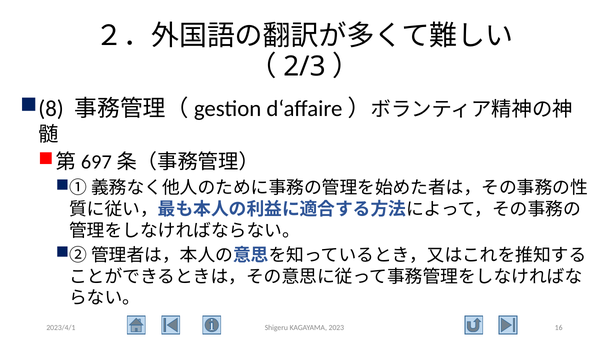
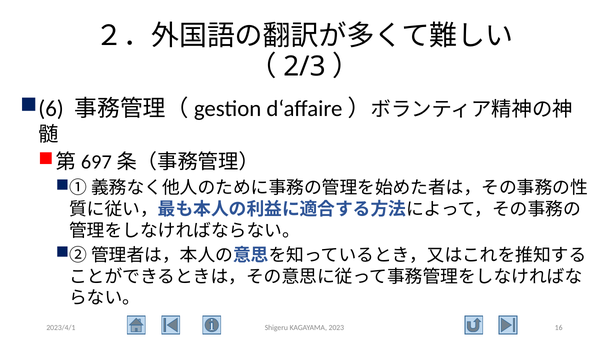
8: 8 -> 6 (51, 109)
